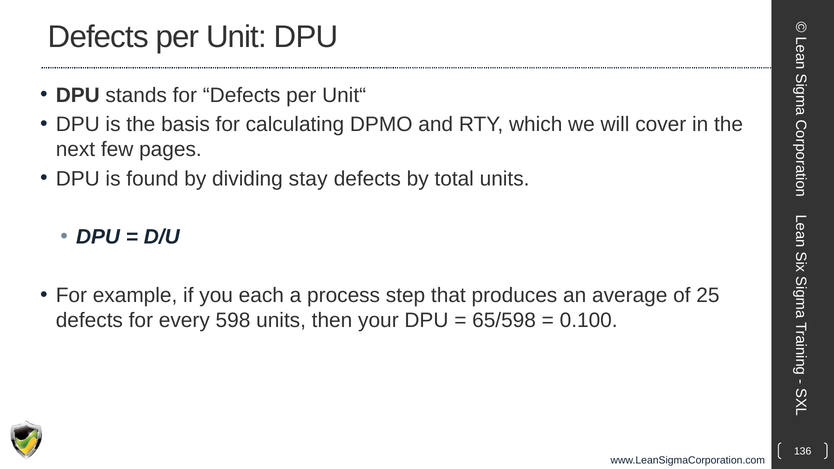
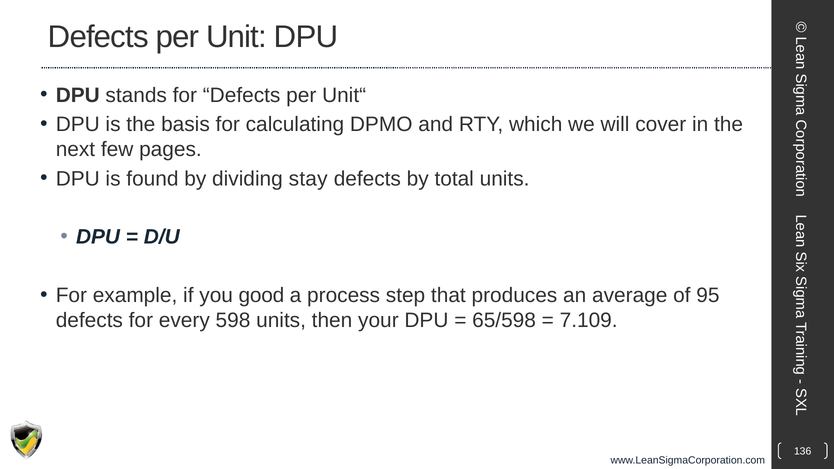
each: each -> good (261, 295)
25: 25 -> 95 (708, 295)
0.100: 0.100 -> 7.109 (589, 320)
